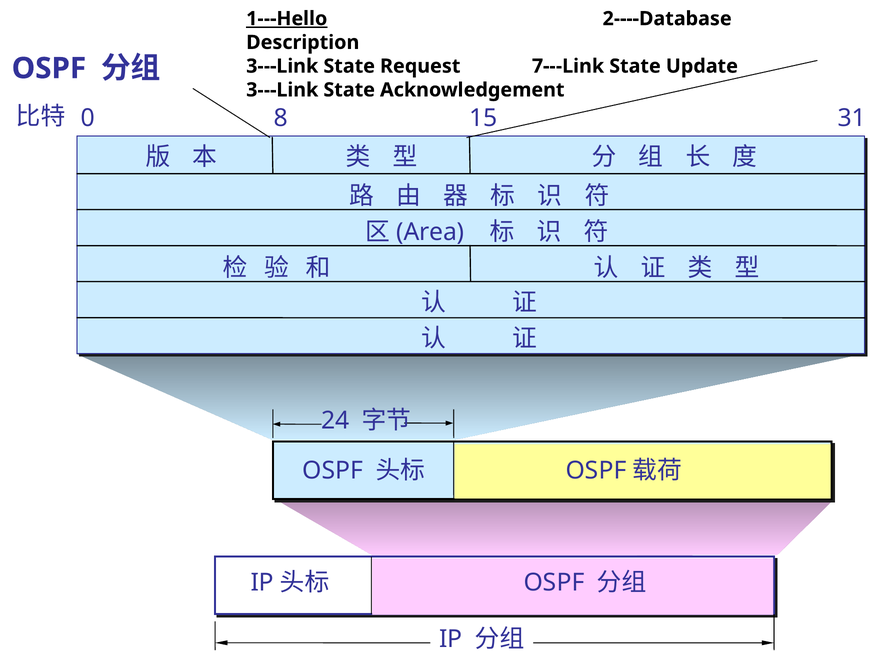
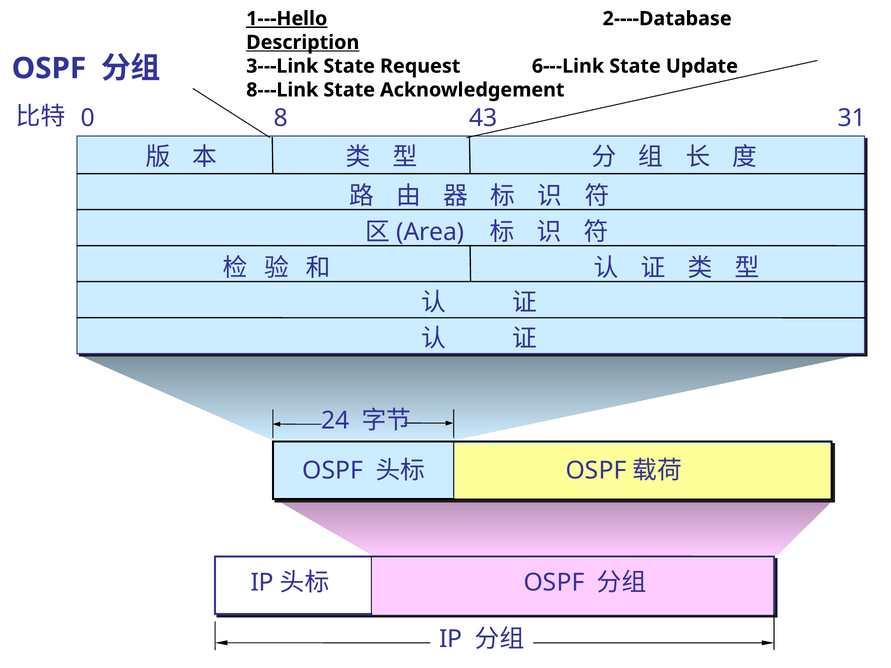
Description underline: none -> present (303, 42)
7---Link: 7---Link -> 6---Link (568, 66)
3---Link: 3---Link -> 8---Link (282, 90)
15: 15 -> 43 (483, 118)
